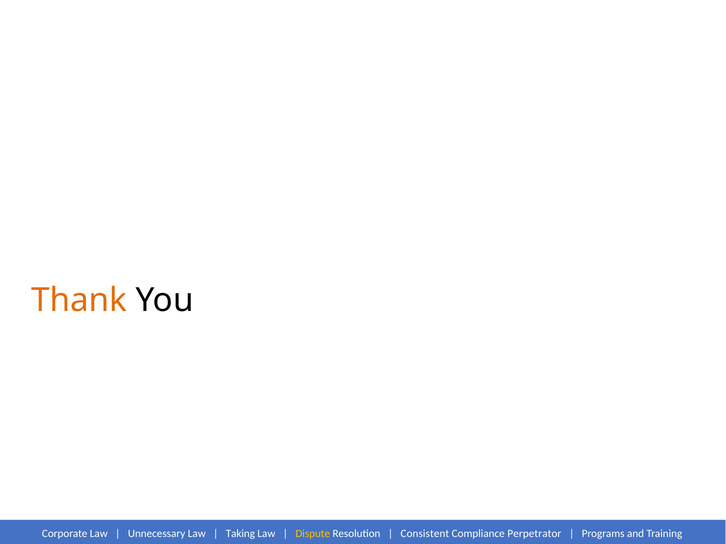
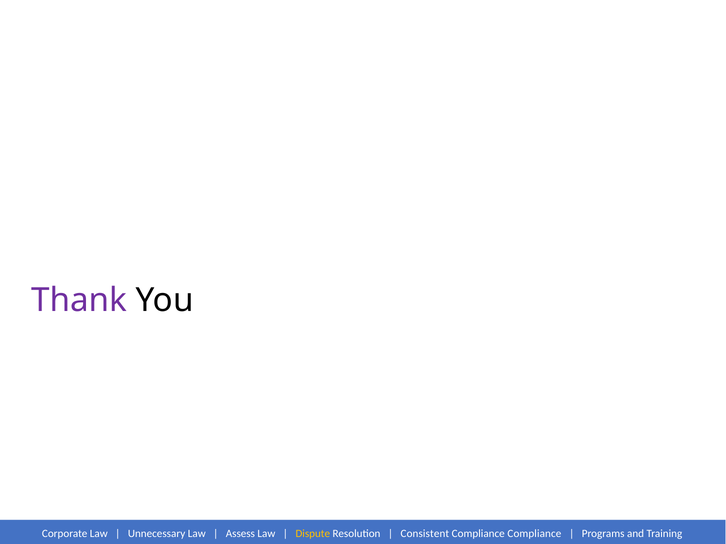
Thank colour: orange -> purple (79, 300)
Taking: Taking -> Assess (240, 534)
Compliance Perpetrator: Perpetrator -> Compliance (534, 534)
